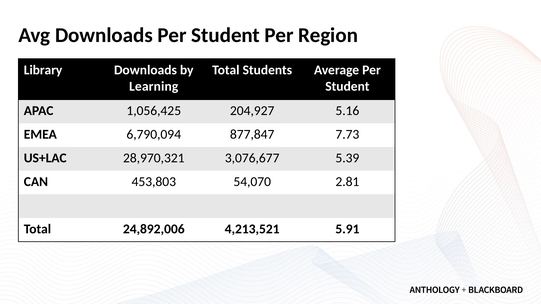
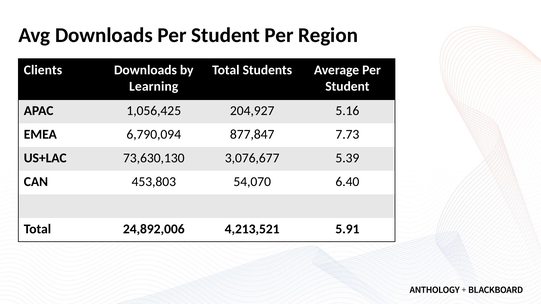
Library: Library -> Clients (43, 70)
28,970,321: 28,970,321 -> 73,630,130 (154, 158)
2.81: 2.81 -> 6.40 (347, 182)
